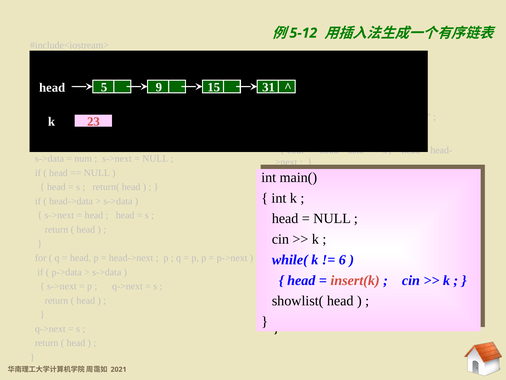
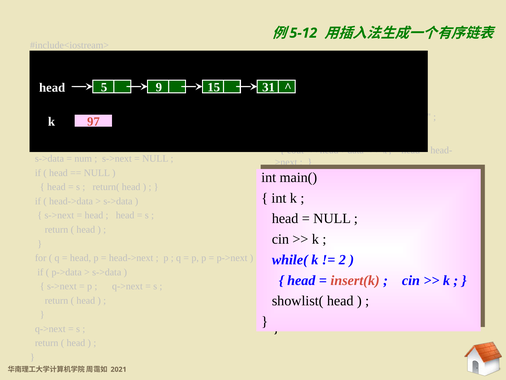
23: 23 -> 97 (93, 121)
6: 6 -> 2 (342, 259)
